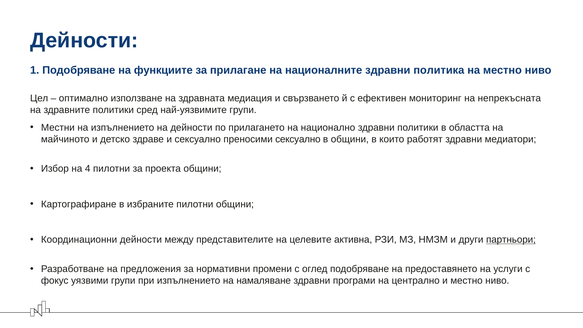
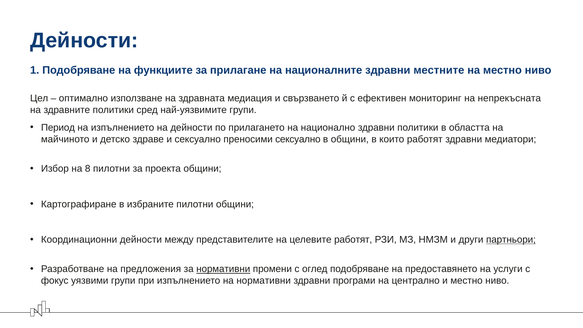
политика: политика -> местните (439, 70)
Местни: Местни -> Период (58, 128)
4: 4 -> 8 (88, 169)
целевите активна: активна -> работят (353, 240)
нормативни underline: none -> present (223, 269)
на намаляване: намаляване -> нормативни (264, 281)
